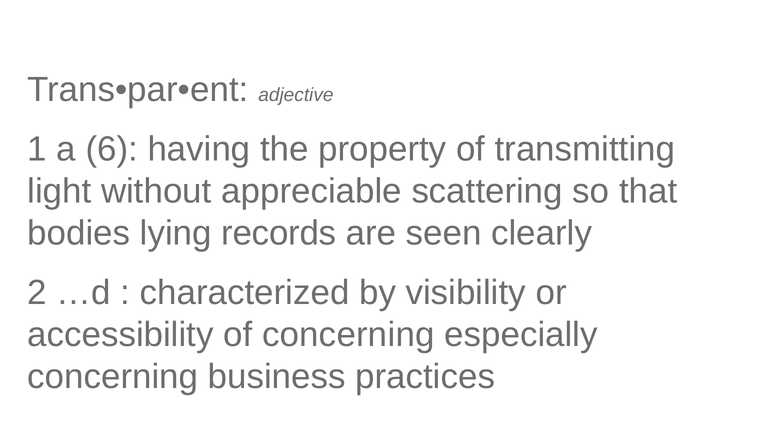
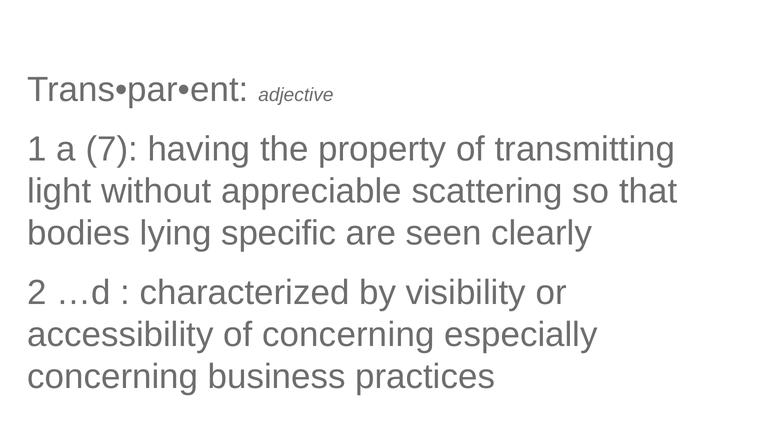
6: 6 -> 7 (112, 149)
records: records -> specific (279, 233)
